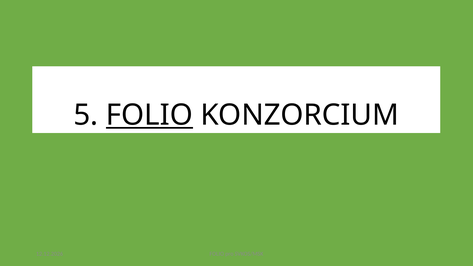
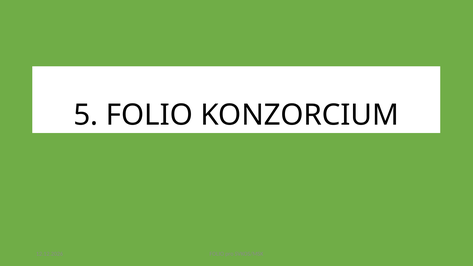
FOLIO underline: present -> none (149, 115)
